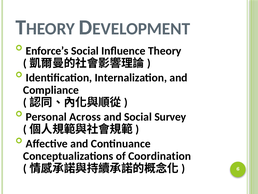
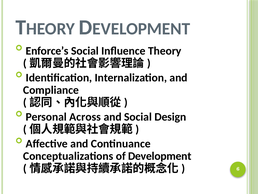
Survey: Survey -> Design (170, 117)
Coordination: Coordination -> Development (160, 156)
